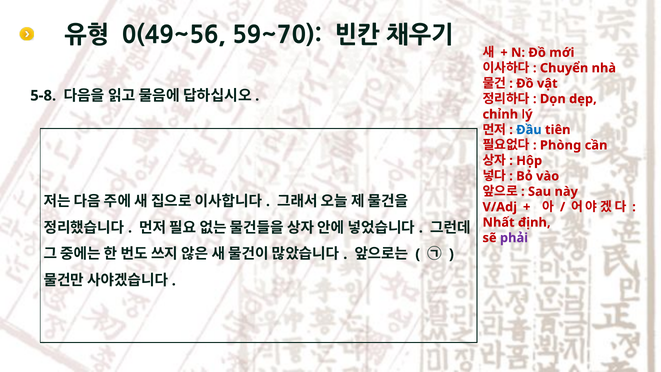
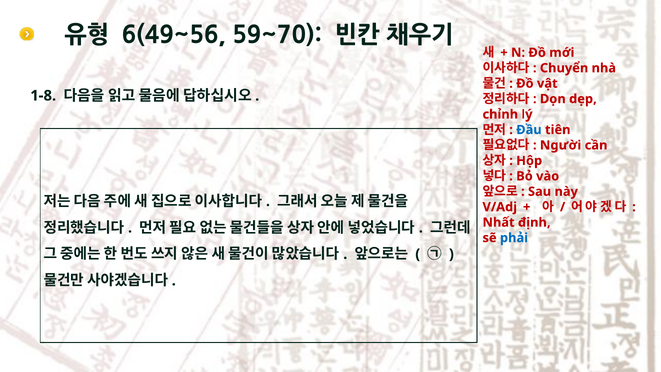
0(49~56: 0(49~56 -> 6(49~56 (174, 35)
5-8: 5-8 -> 1-8 (43, 96)
Phòng: Phòng -> Người (561, 145)
phải colour: purple -> blue (514, 238)
